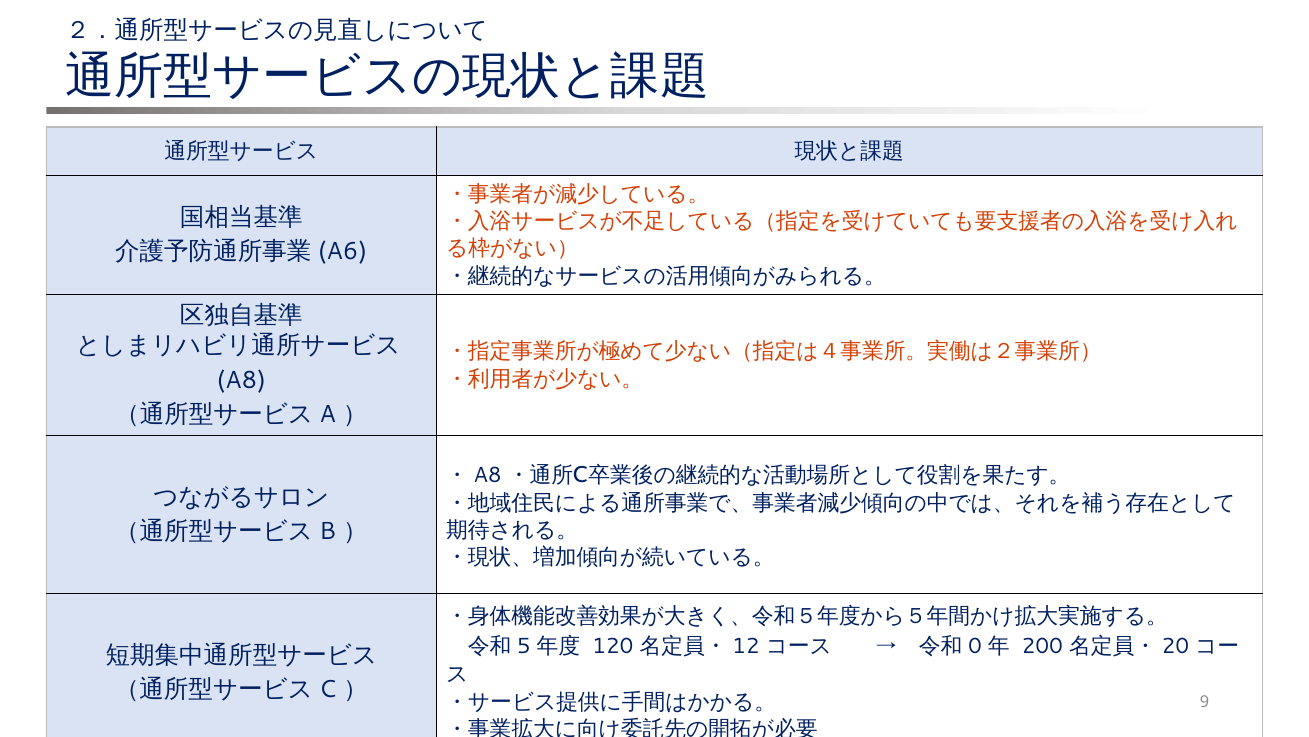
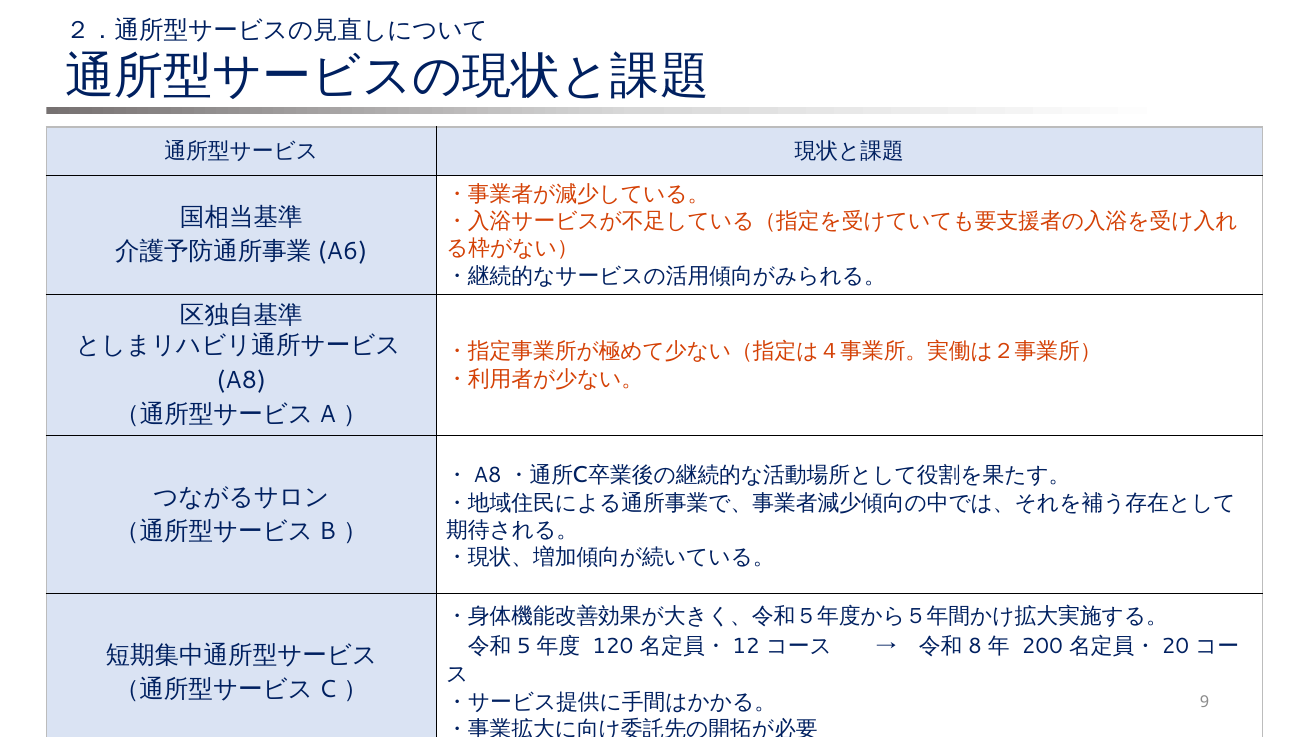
0: 0 -> 8 (975, 646)
